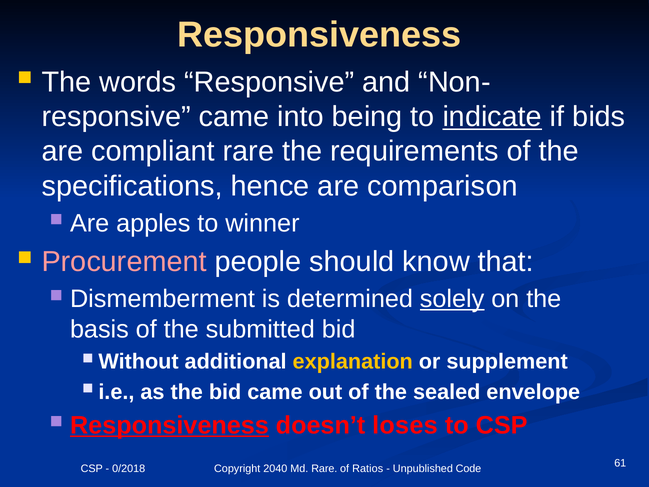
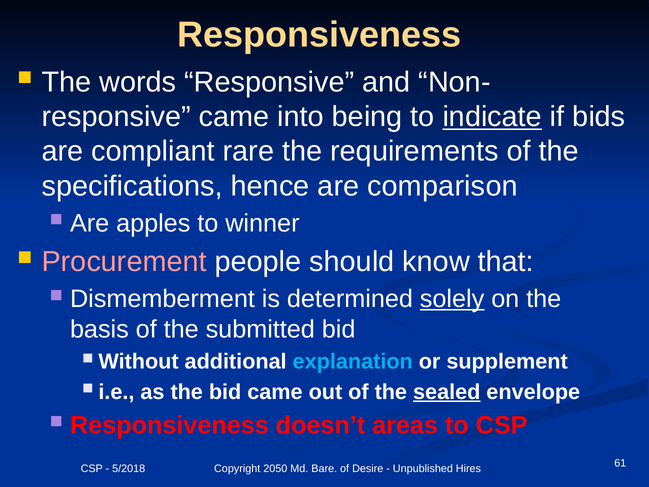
explanation colour: yellow -> light blue (353, 361)
sealed underline: none -> present (447, 392)
Responsiveness underline: present -> none (169, 425)
loses: loses -> areas (405, 425)
0/2018: 0/2018 -> 5/2018 (129, 468)
2040: 2040 -> 2050 (275, 468)
Md Rare: Rare -> Bare (324, 468)
Ratios: Ratios -> Desire (368, 468)
Code: Code -> Hires (468, 468)
